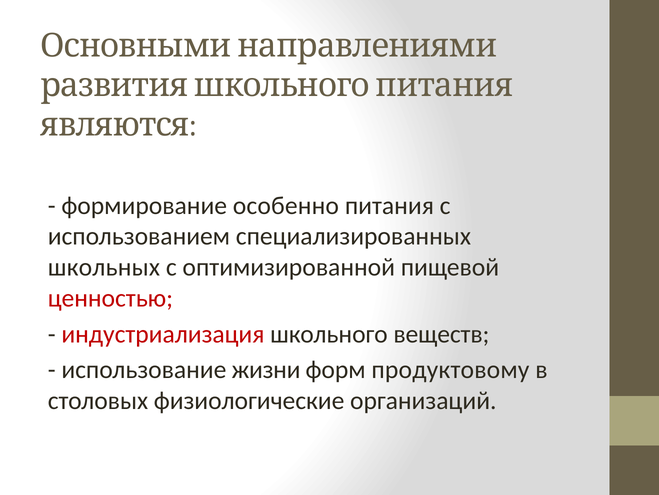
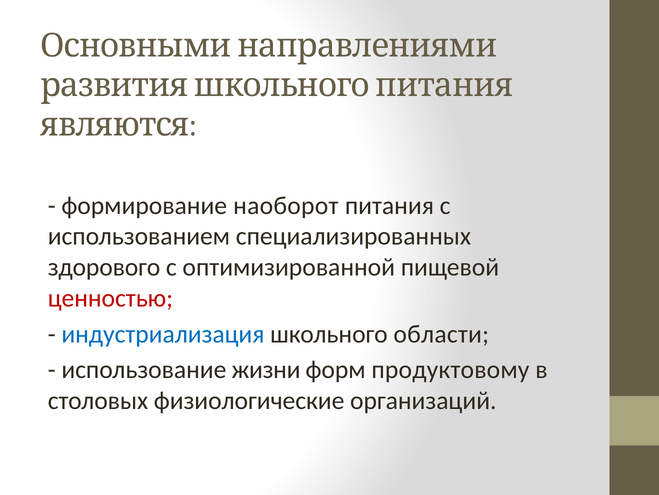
особенно: особенно -> наоборот (286, 205)
школьных: школьных -> здорового (104, 267)
индустриализация colour: red -> blue (163, 334)
веществ: веществ -> области (441, 334)
